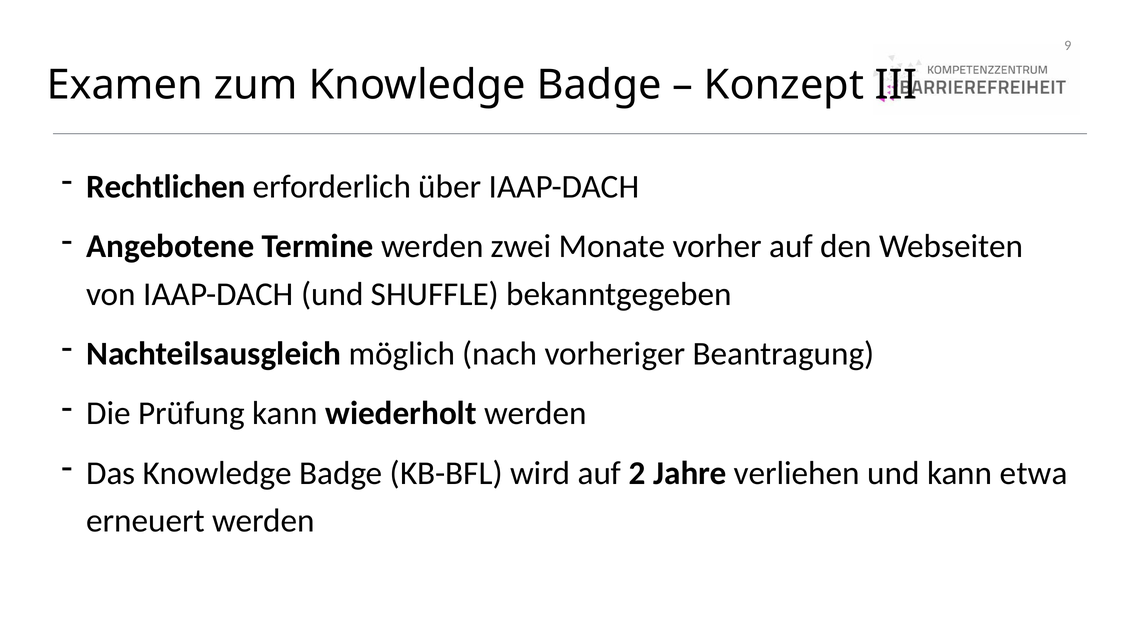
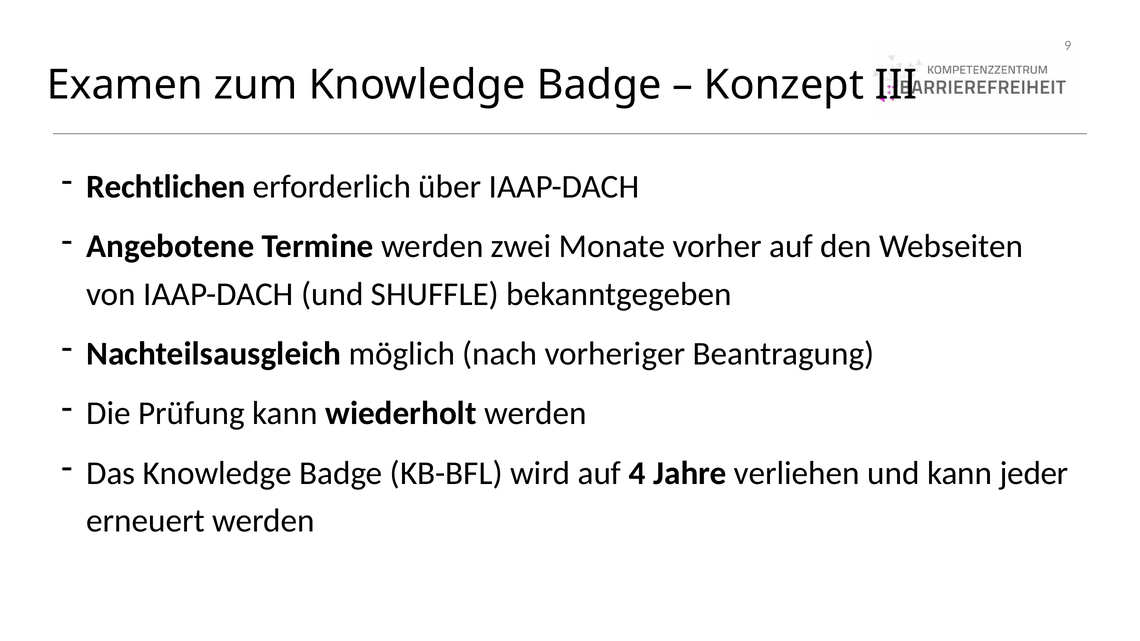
2: 2 -> 4 (637, 473)
etwa: etwa -> jeder (1034, 473)
